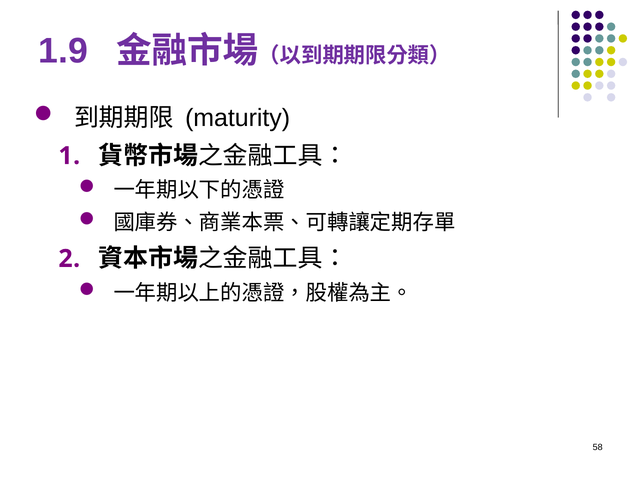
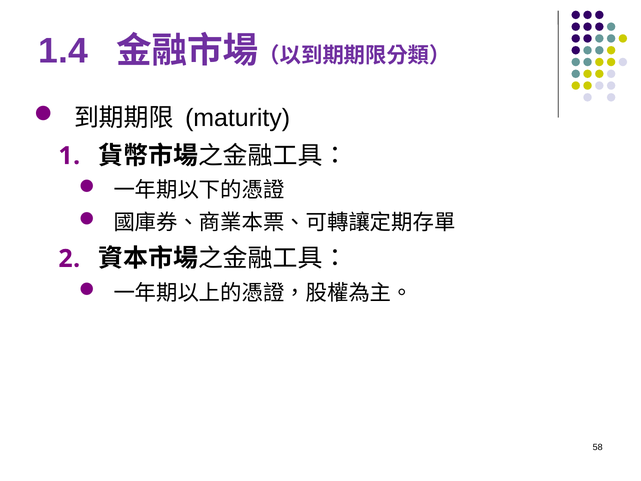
1.9: 1.9 -> 1.4 (63, 51)
